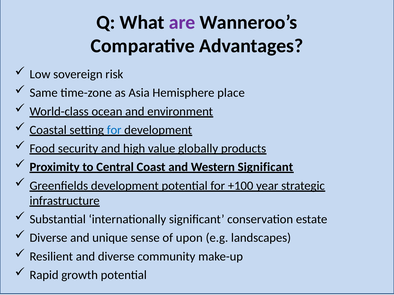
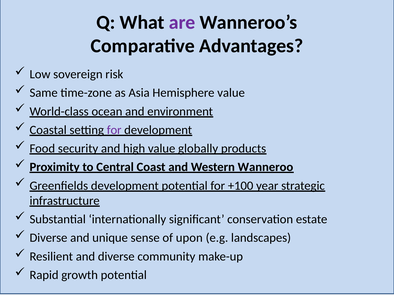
Hemisphere place: place -> value (231, 93)
for colour: blue -> purple (114, 130)
Western Significant: Significant -> Wanneroo (265, 167)
